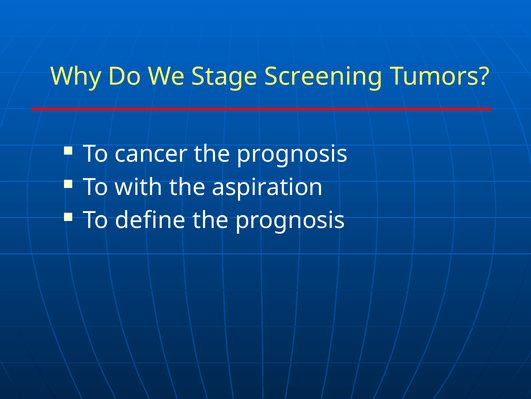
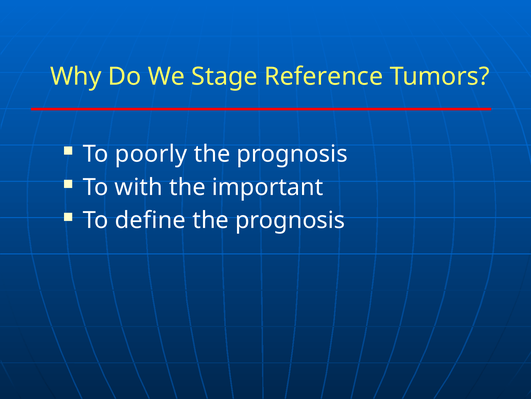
Screening: Screening -> Reference (324, 77)
cancer: cancer -> poorly (151, 154)
aspiration: aspiration -> important (267, 187)
